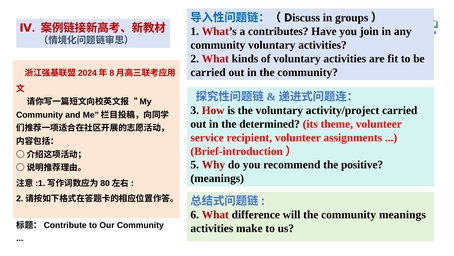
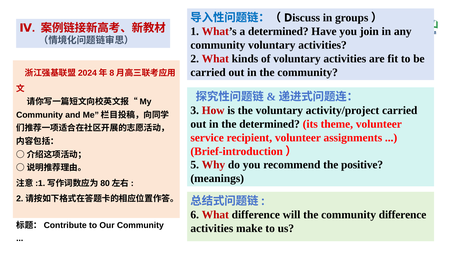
a contributes: contributes -> determined (278, 31)
community meanings: meanings -> difference (403, 214)
